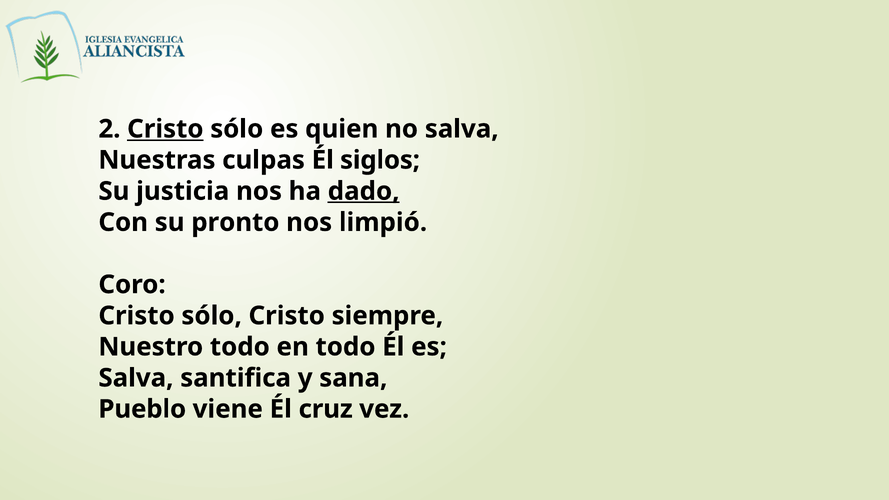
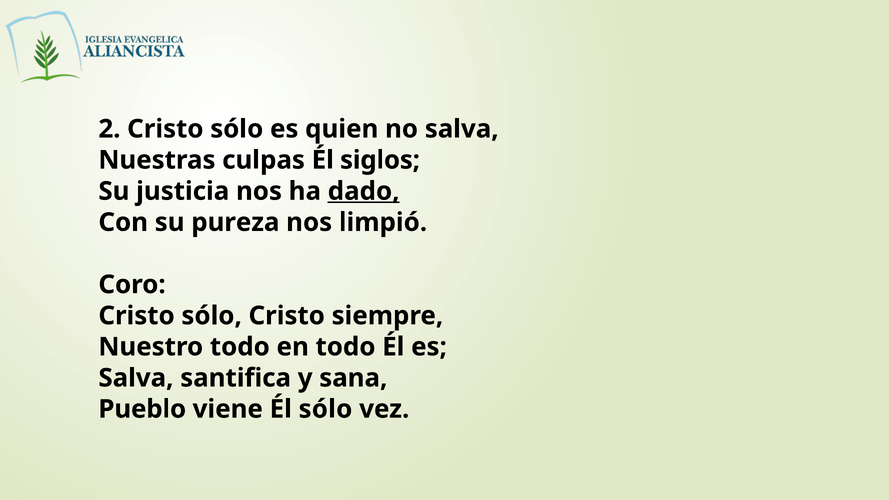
Cristo underline: present -> none (165, 129)
pronto: pronto -> pureza (235, 222)
Él cruz: cruz -> sólo (325, 409)
